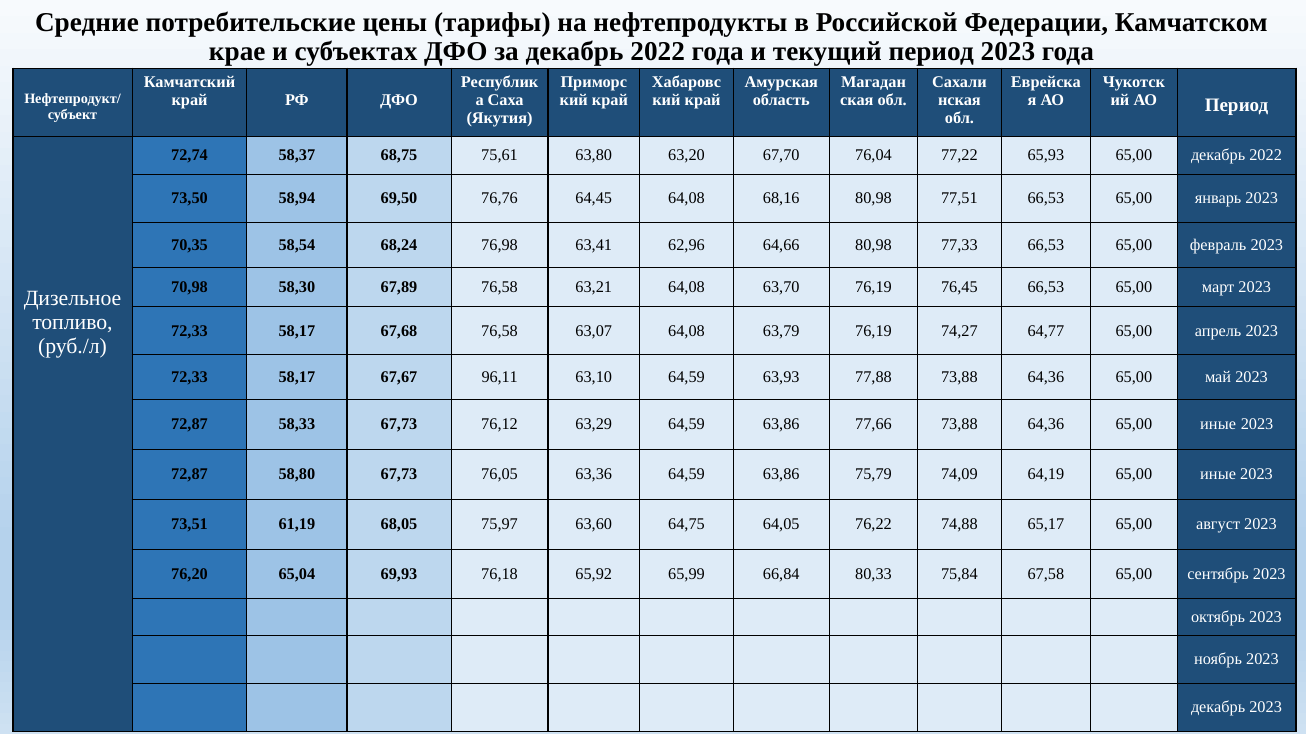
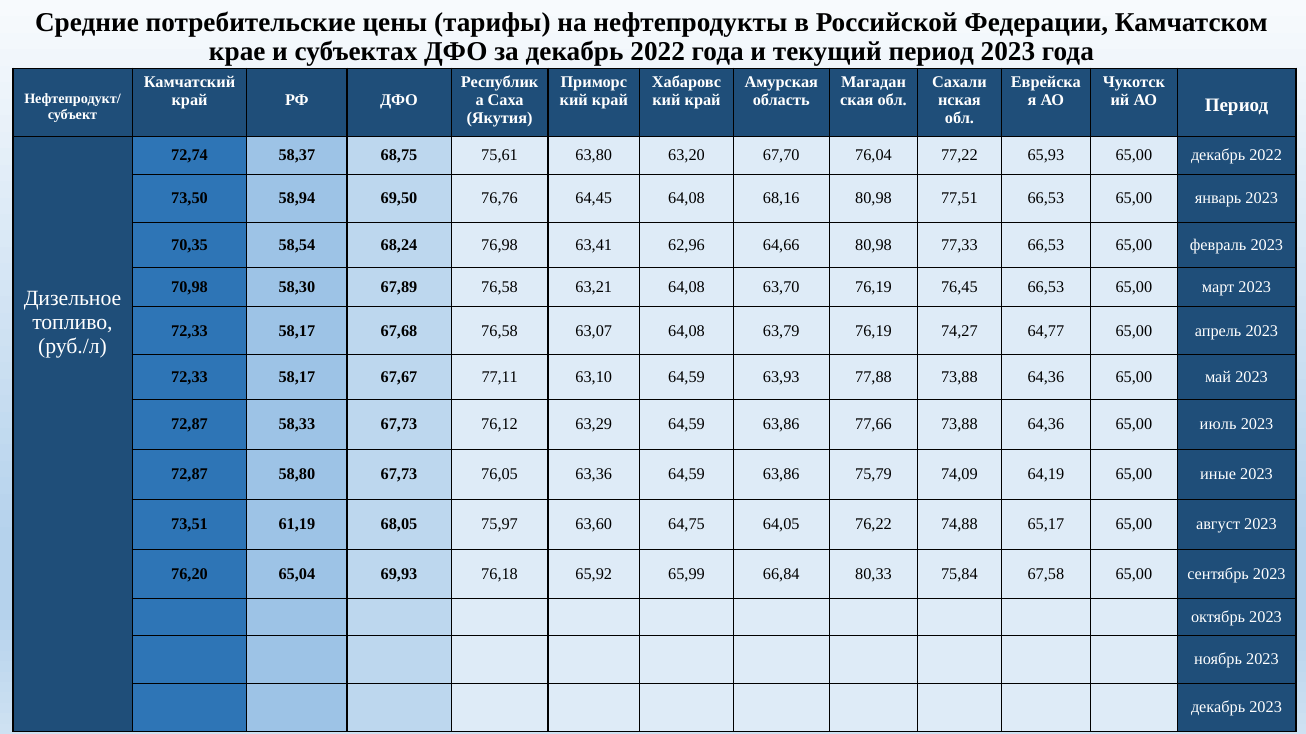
96,11: 96,11 -> 77,11 (500, 377)
64,36 65,00 иные: иные -> июль (1218, 425)
